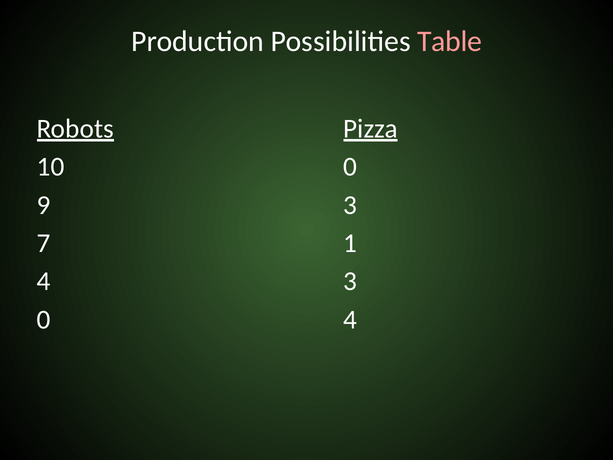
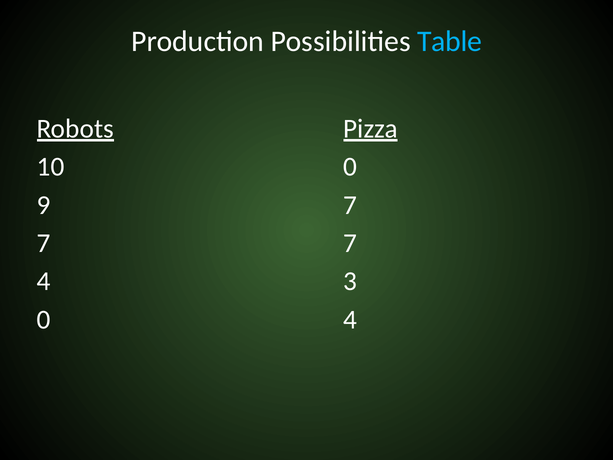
Table colour: pink -> light blue (450, 41)
9 3: 3 -> 7 (350, 205)
1: 1 -> 7 (350, 243)
